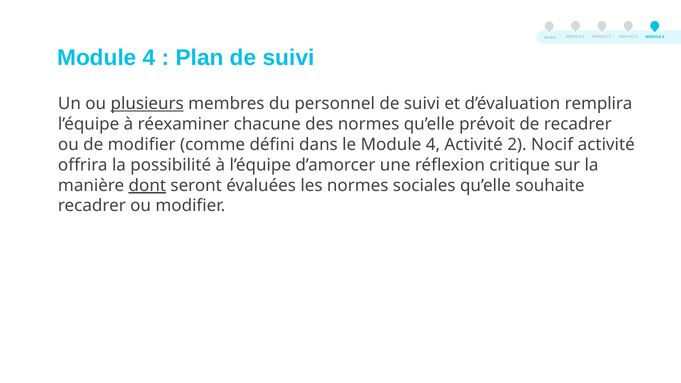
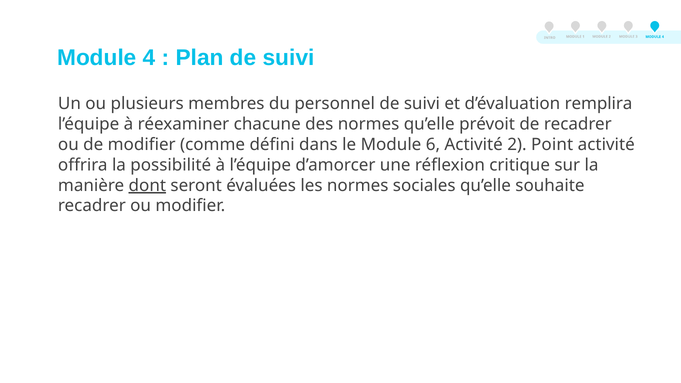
plusieurs underline: present -> none (147, 104)
le Module 4: 4 -> 6 (433, 145)
Nocif: Nocif -> Point (552, 145)
